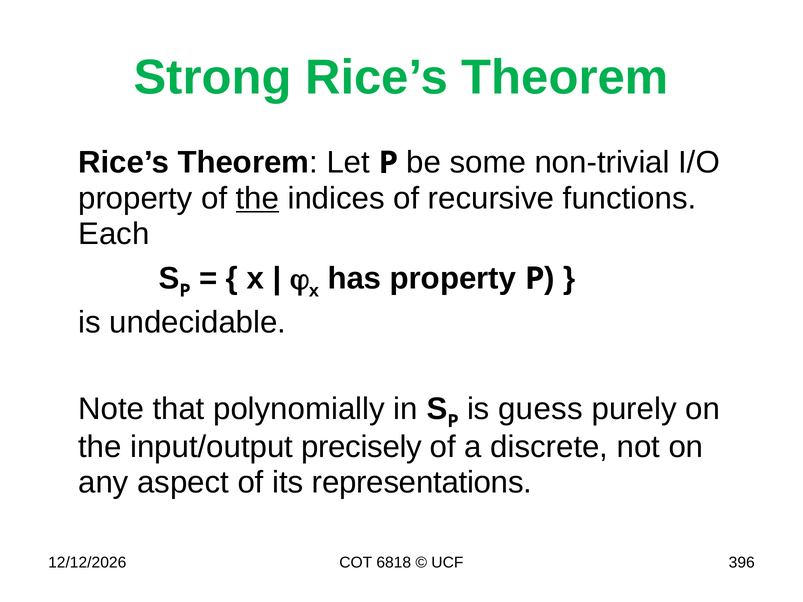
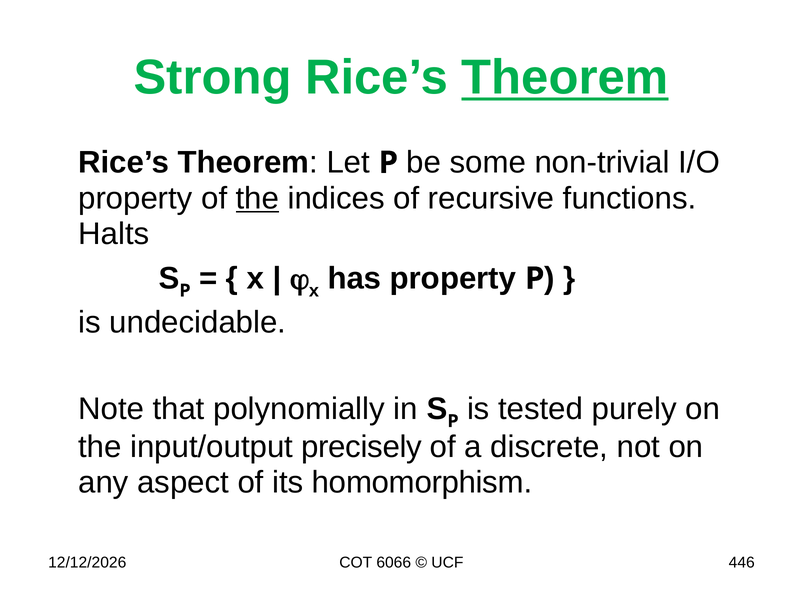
Theorem underline: none -> present (565, 78)
Each: Each -> Halts (114, 234)
guess: guess -> tested (541, 409)
representations: representations -> homomorphism (422, 483)
6818: 6818 -> 6066 (394, 563)
396: 396 -> 446 (742, 563)
